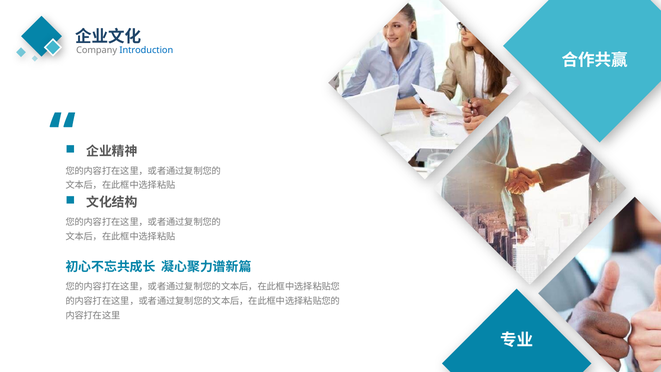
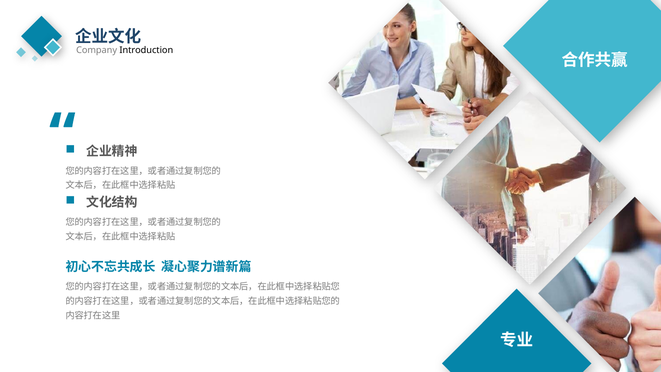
Introduction colour: blue -> black (146, 50)
